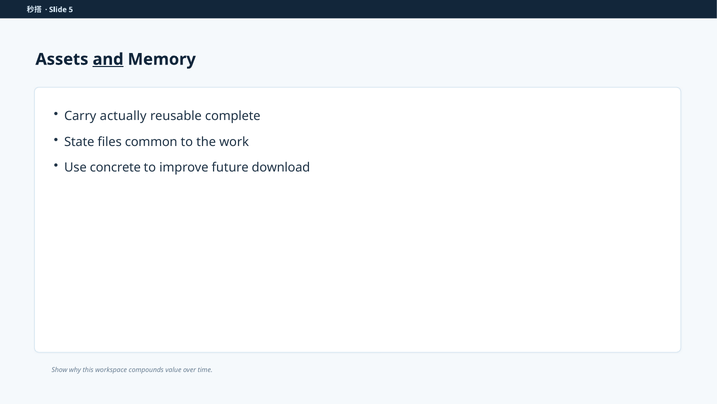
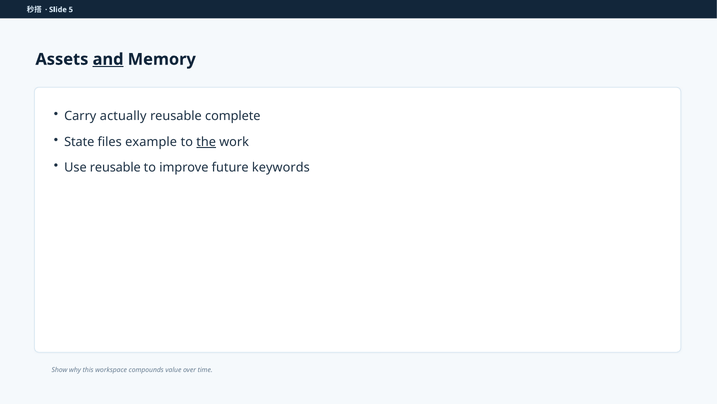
common: common -> example (151, 142)
the underline: none -> present (206, 142)
Use concrete: concrete -> reusable (115, 167)
download: download -> keywords (281, 167)
